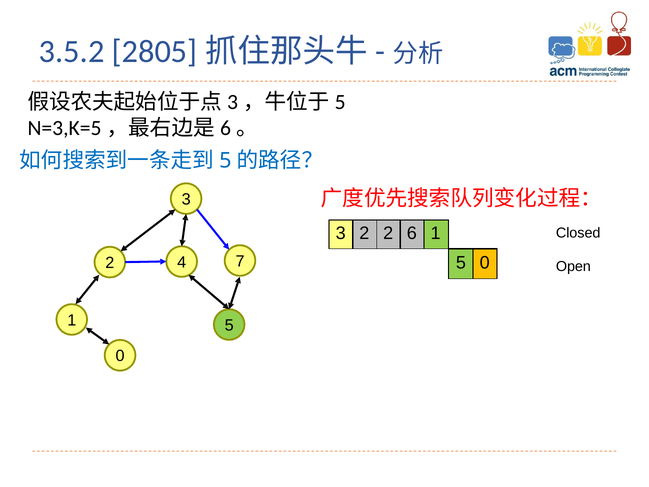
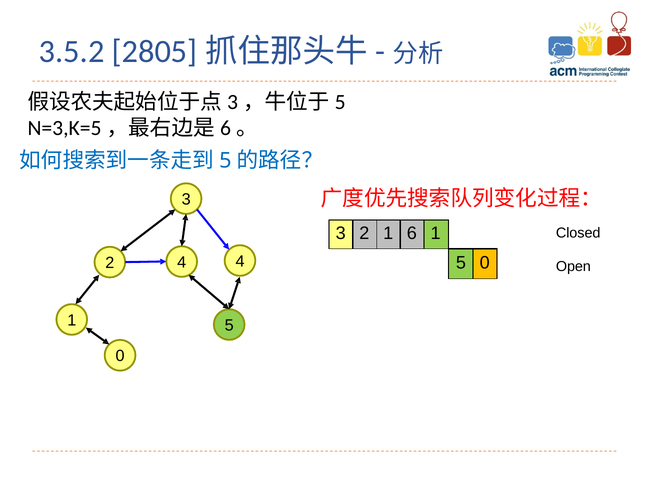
2 2: 2 -> 1 (388, 233)
4 7: 7 -> 4 (240, 261)
